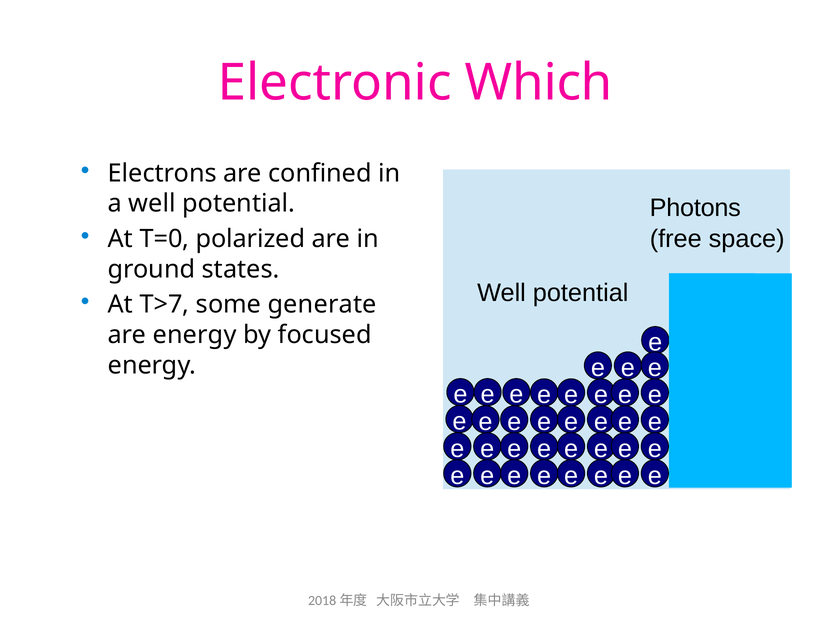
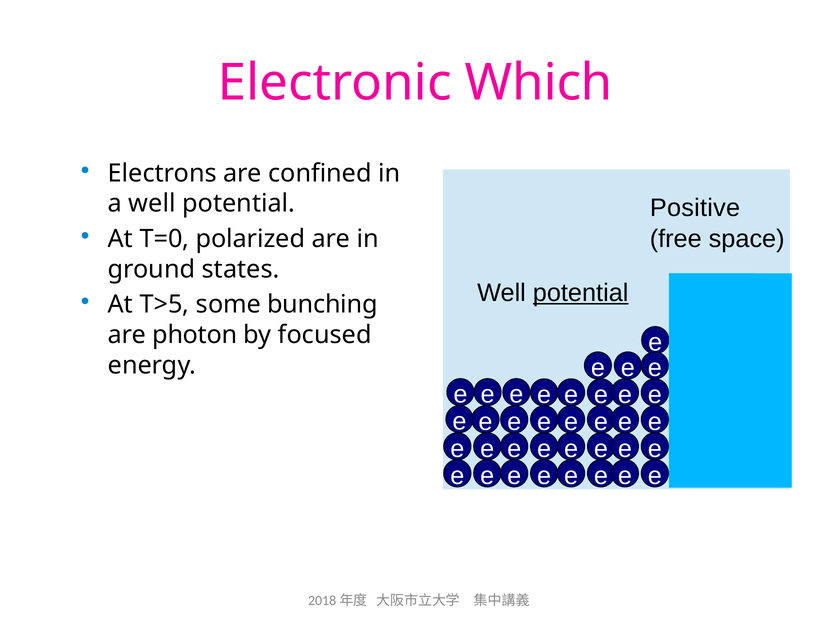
Photons: Photons -> Positive (695, 208)
potential underline: none -> present (581, 292)
T>7: T>7 -> T>5 (164, 304)
generate: generate -> bunching (322, 304)
are energy: energy -> photon (195, 335)
